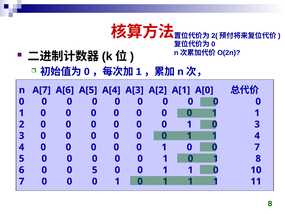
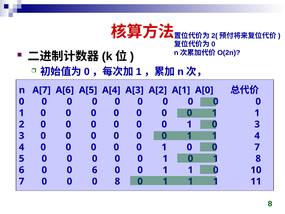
0 5: 5 -> 6 (95, 170)
1: 1 -> 8 (117, 181)
